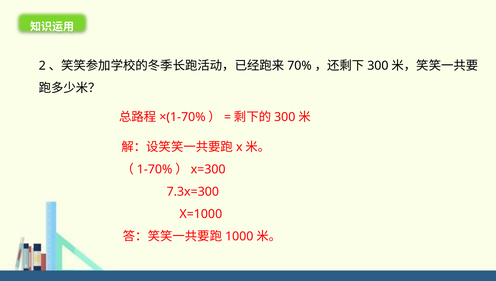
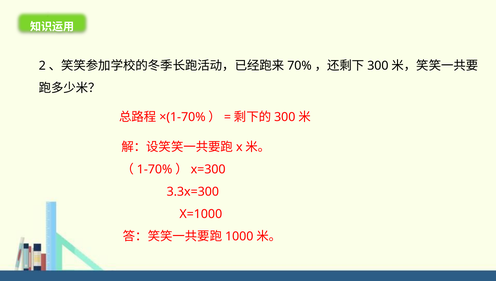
7.3x=300: 7.3x=300 -> 3.3x=300 (193, 192)
